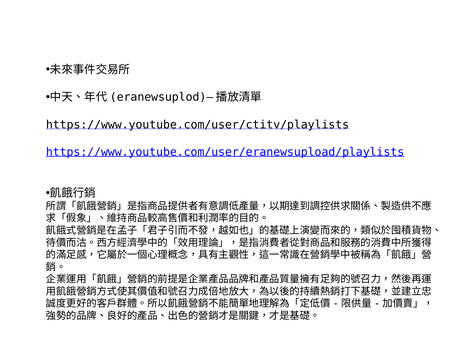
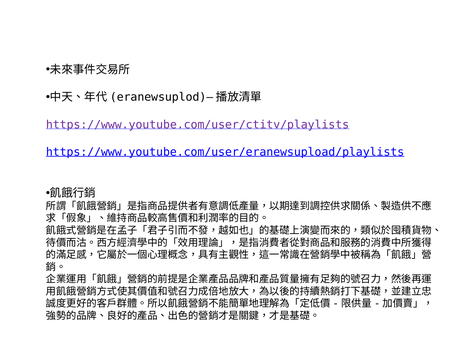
https://www.youtube.com/user/ctitv/playlists colour: black -> purple (198, 125)
